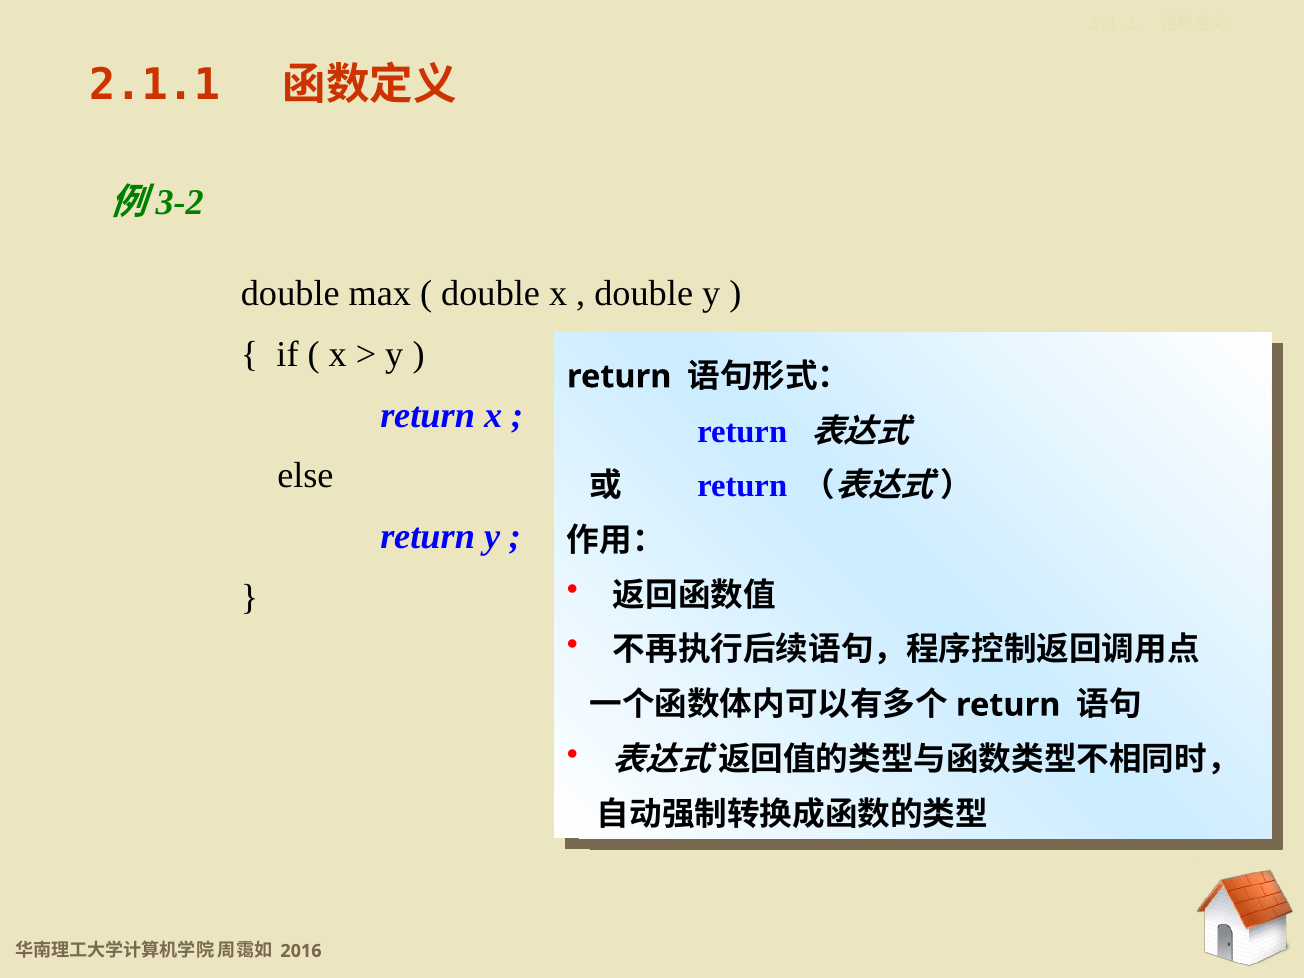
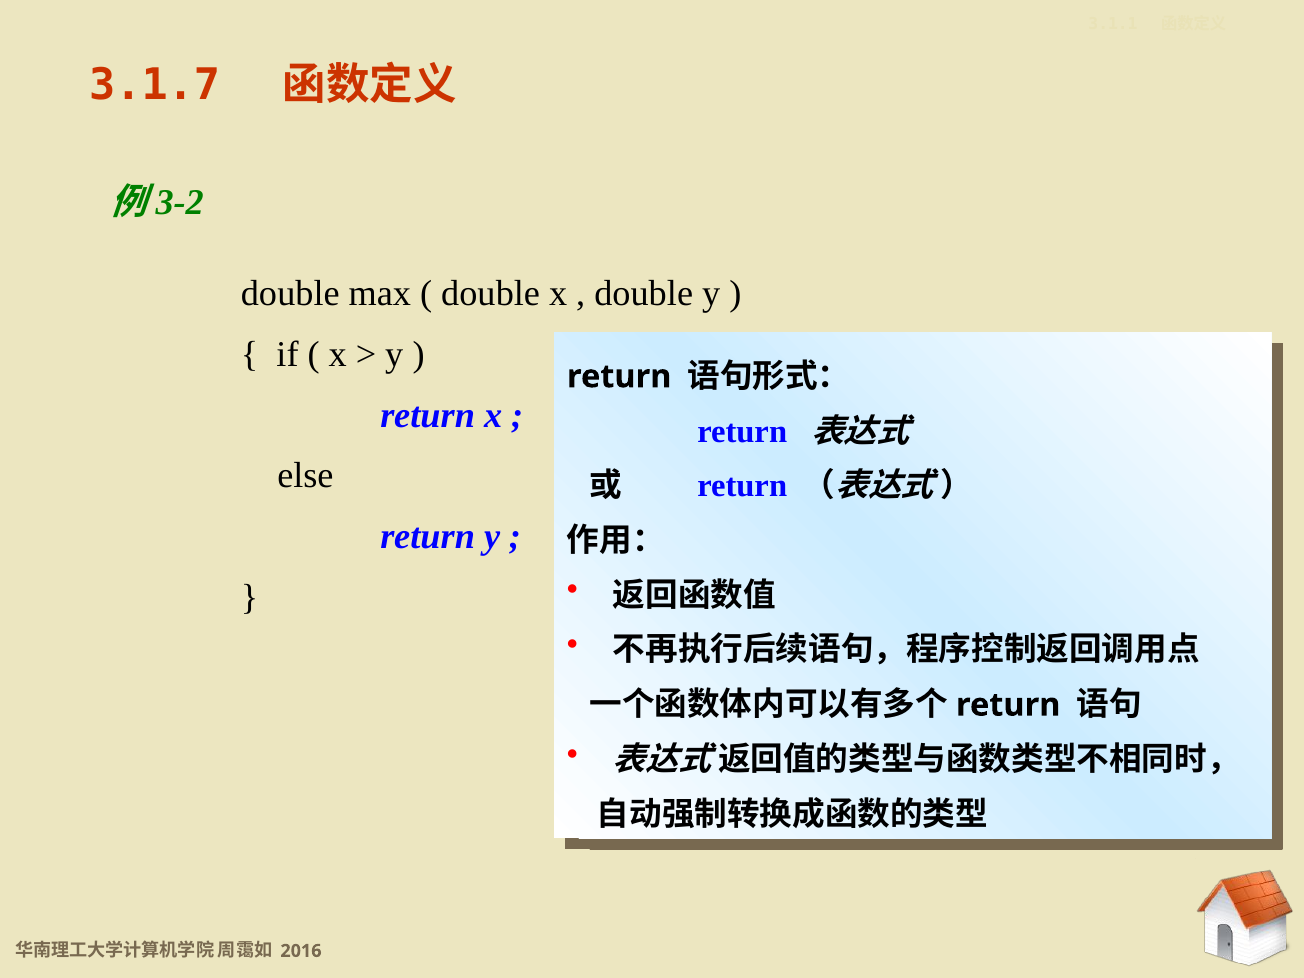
2.1.1: 2.1.1 -> 3.1.7 (155, 85)
